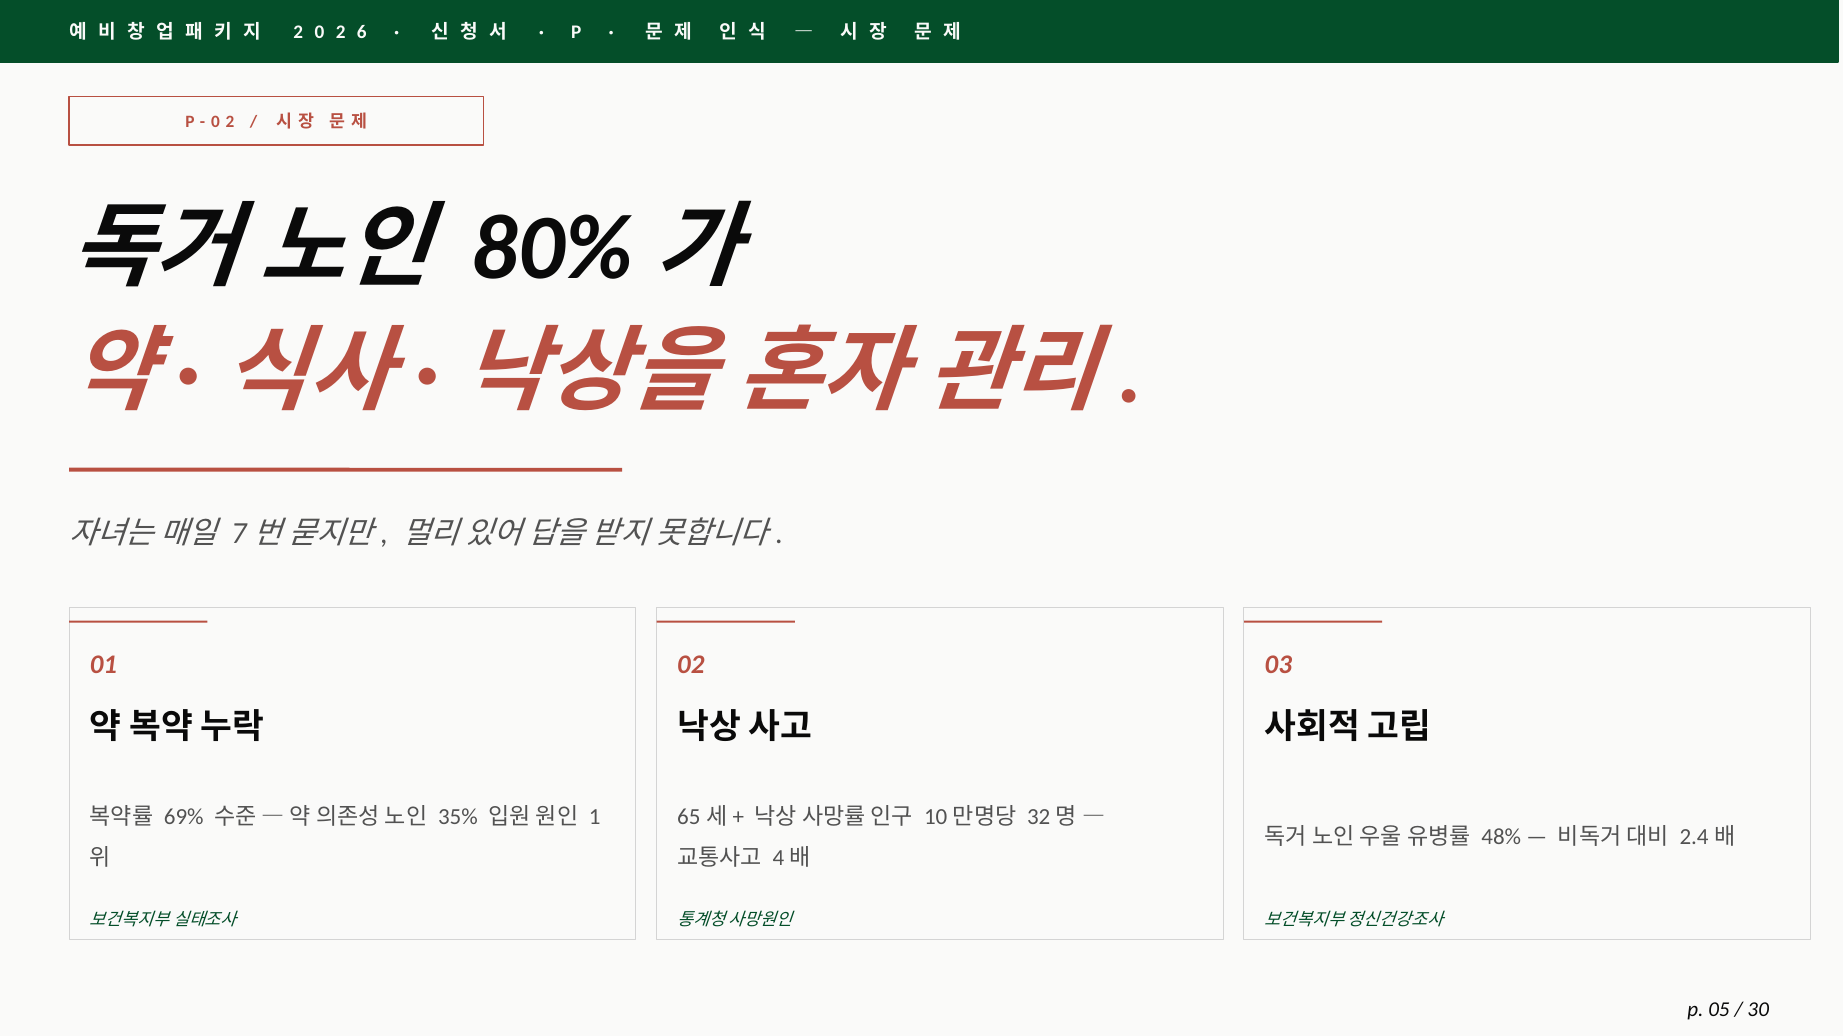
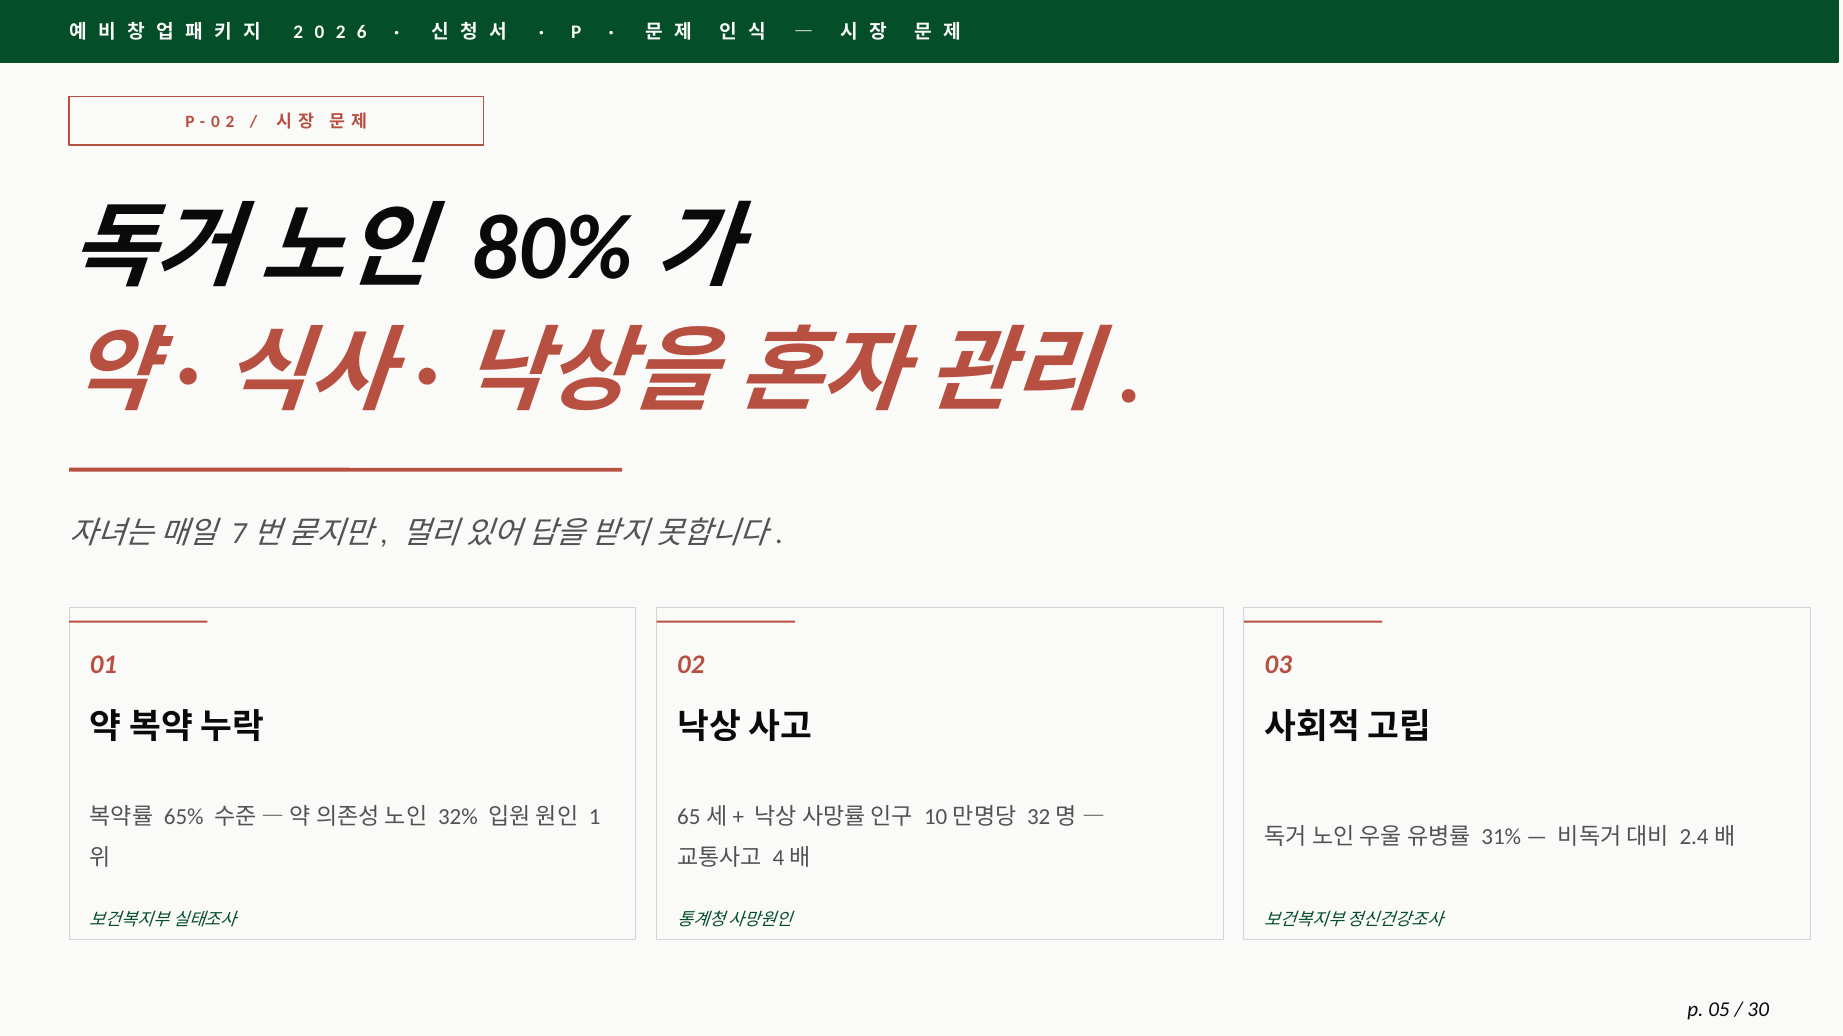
69%: 69% -> 65% (184, 817)
35%: 35% -> 32% (458, 817)
48%: 48% -> 31% (1501, 838)
